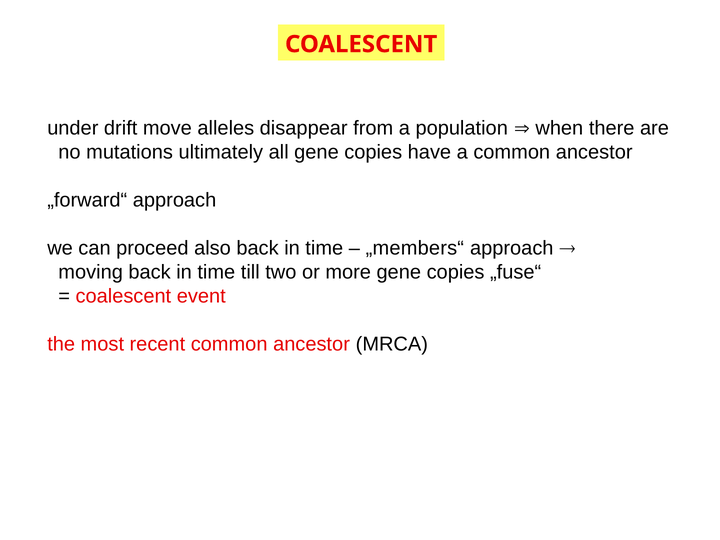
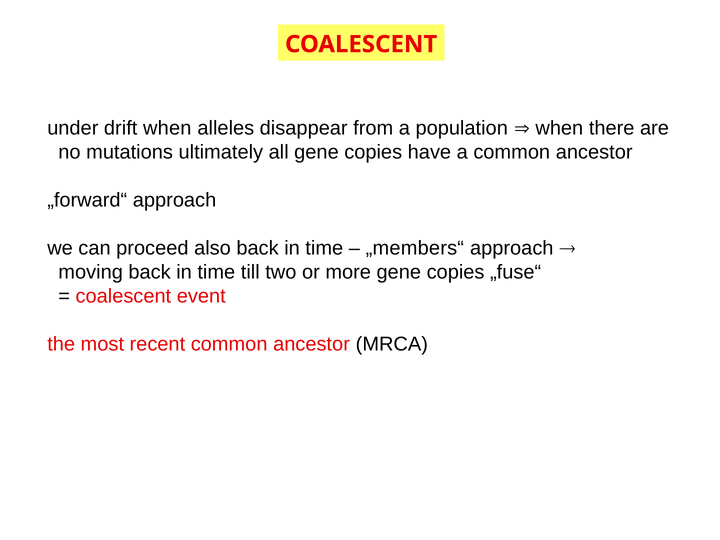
drift move: move -> when (167, 128)
